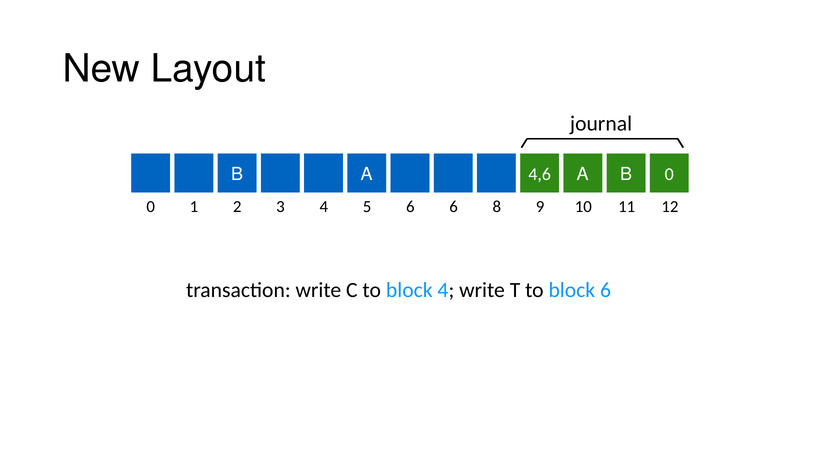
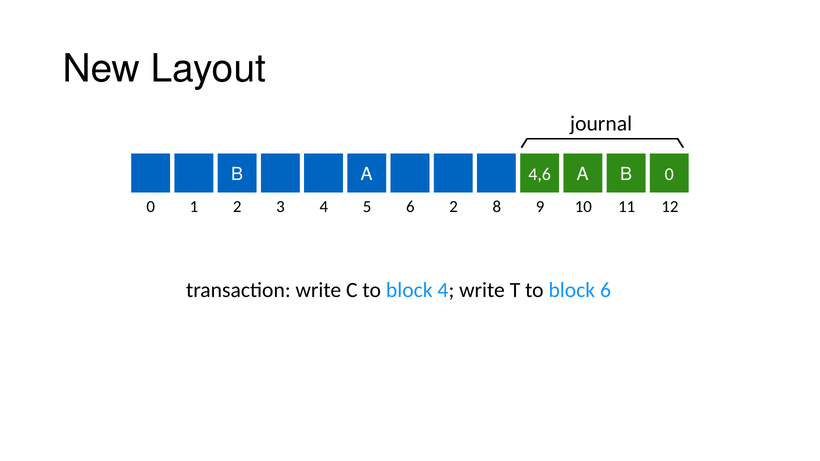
4 6: 6 -> 2 (454, 207)
